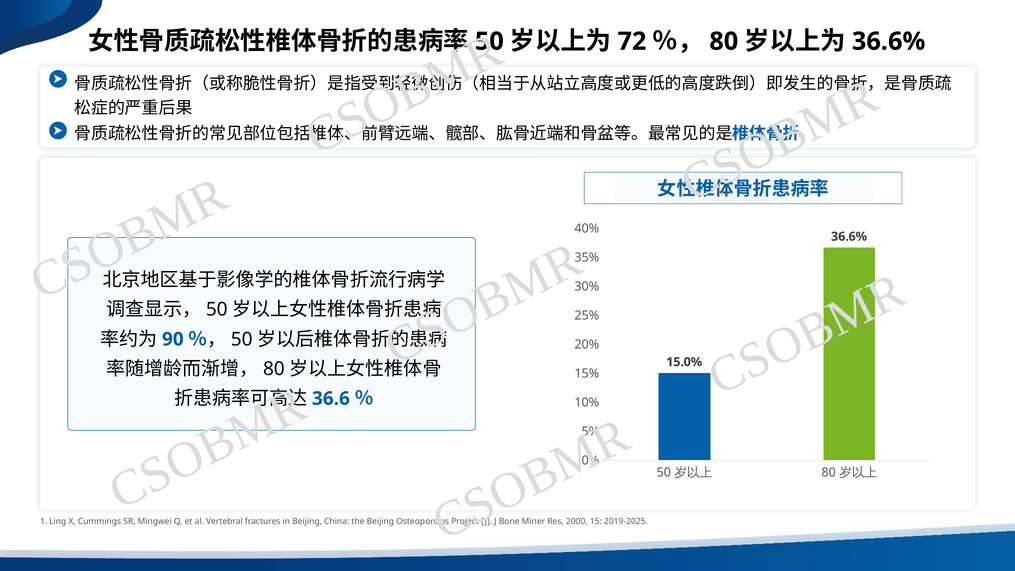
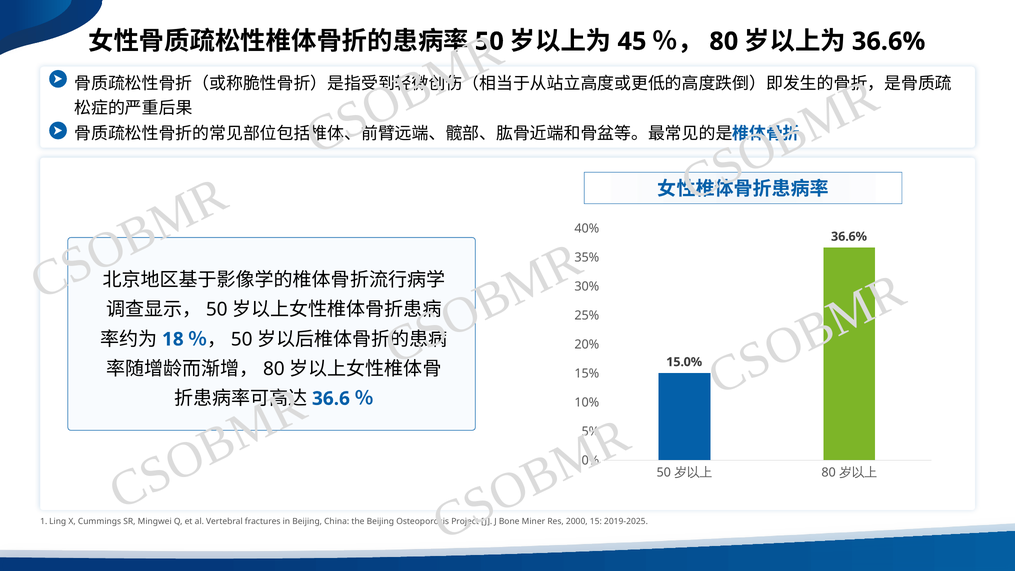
72: 72 -> 45 (632, 41)
90: 90 -> 18 (173, 339)
